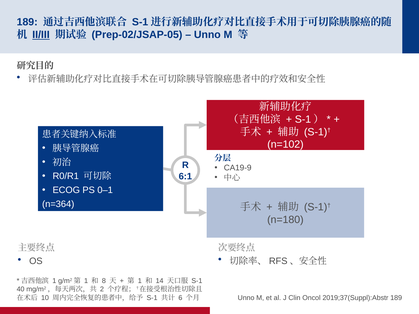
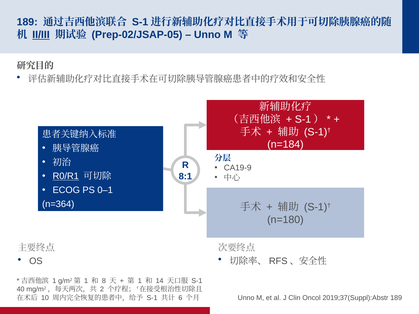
n=102: n=102 -> n=184 (285, 145)
R0/R1 underline: none -> present (66, 176)
6:1: 6:1 -> 8:1 (185, 176)
